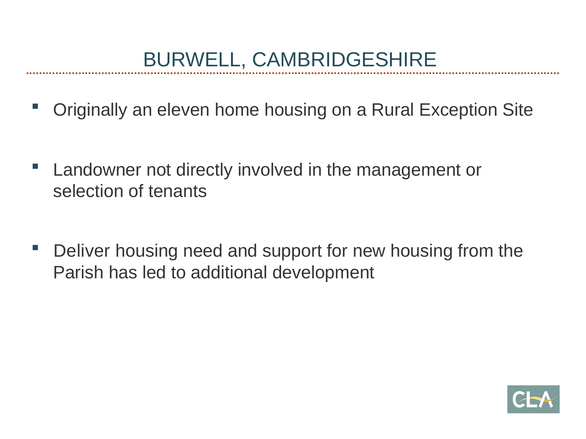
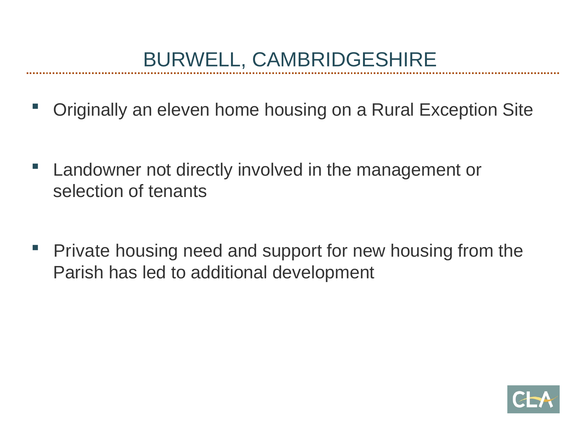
Deliver: Deliver -> Private (82, 251)
